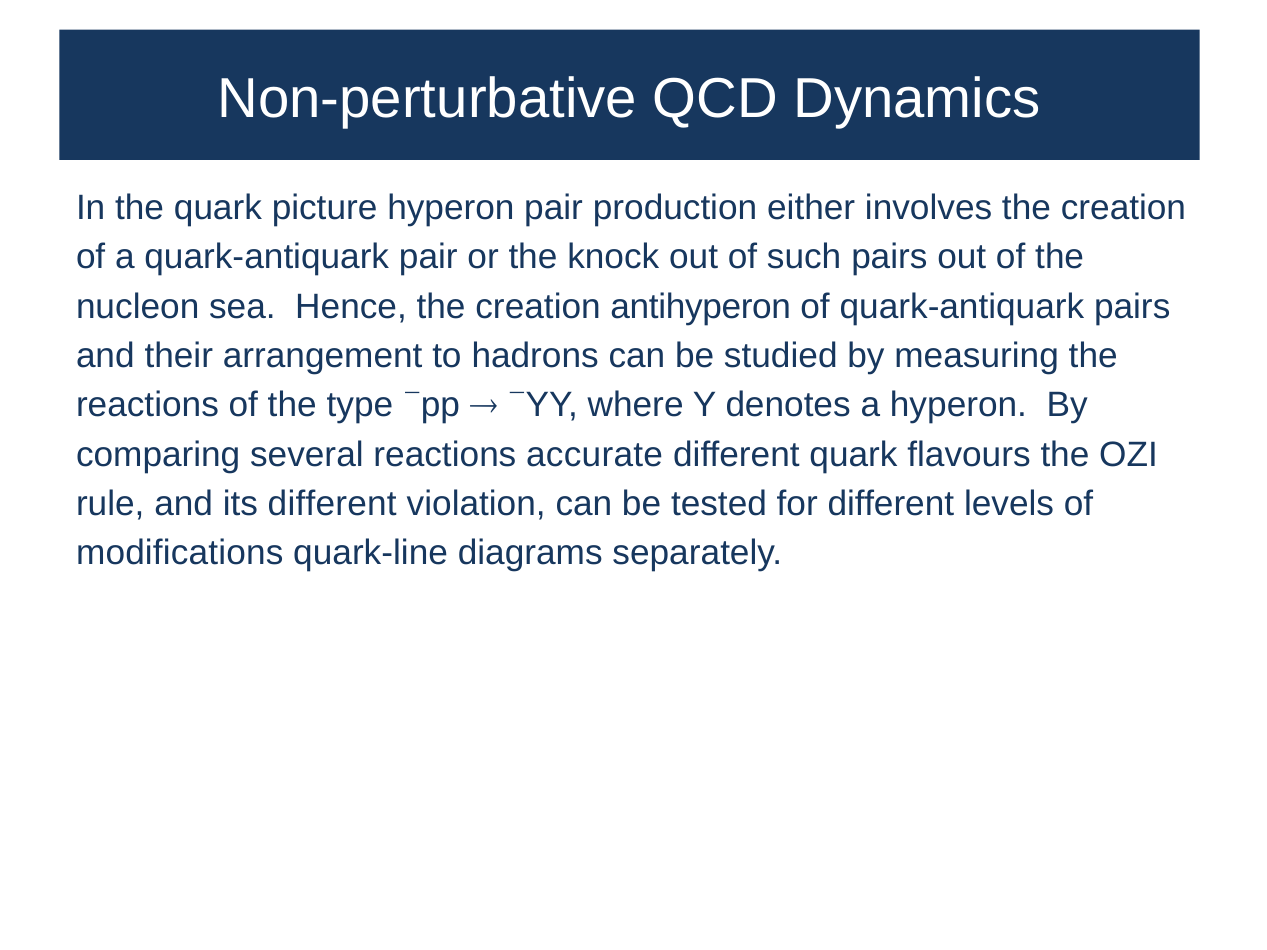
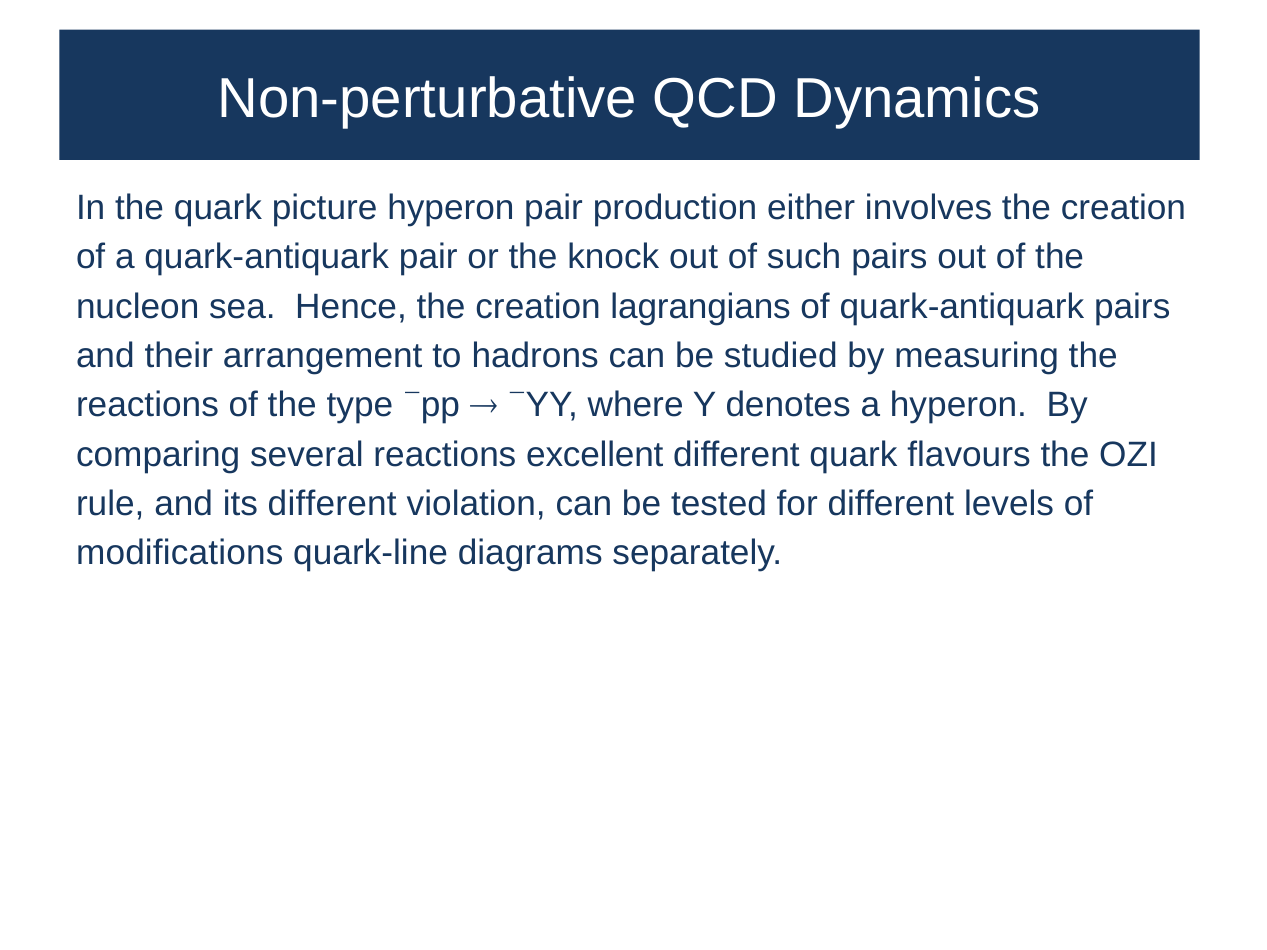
antihyperon: antihyperon -> lagrangians (701, 307)
accurate: accurate -> excellent (595, 455)
